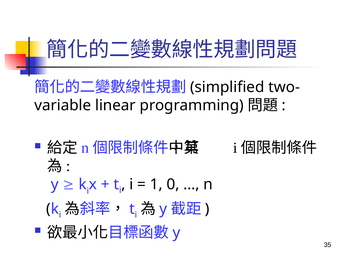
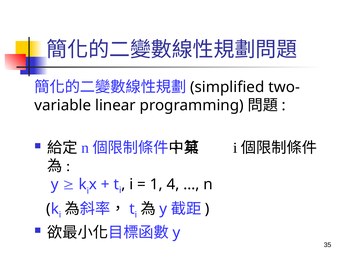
0: 0 -> 4 (173, 185)
